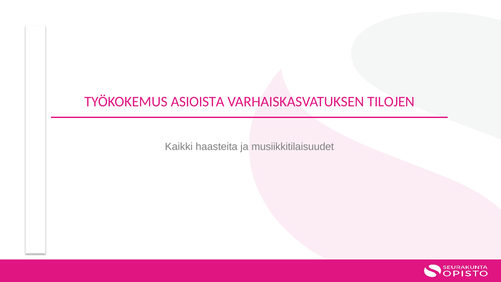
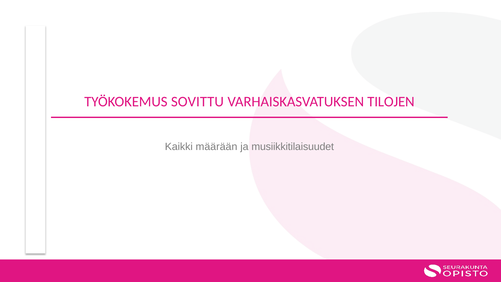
ASIOISTA: ASIOISTA -> SOVITTU (197, 102)
haasteita: haasteita -> määrään (217, 147)
